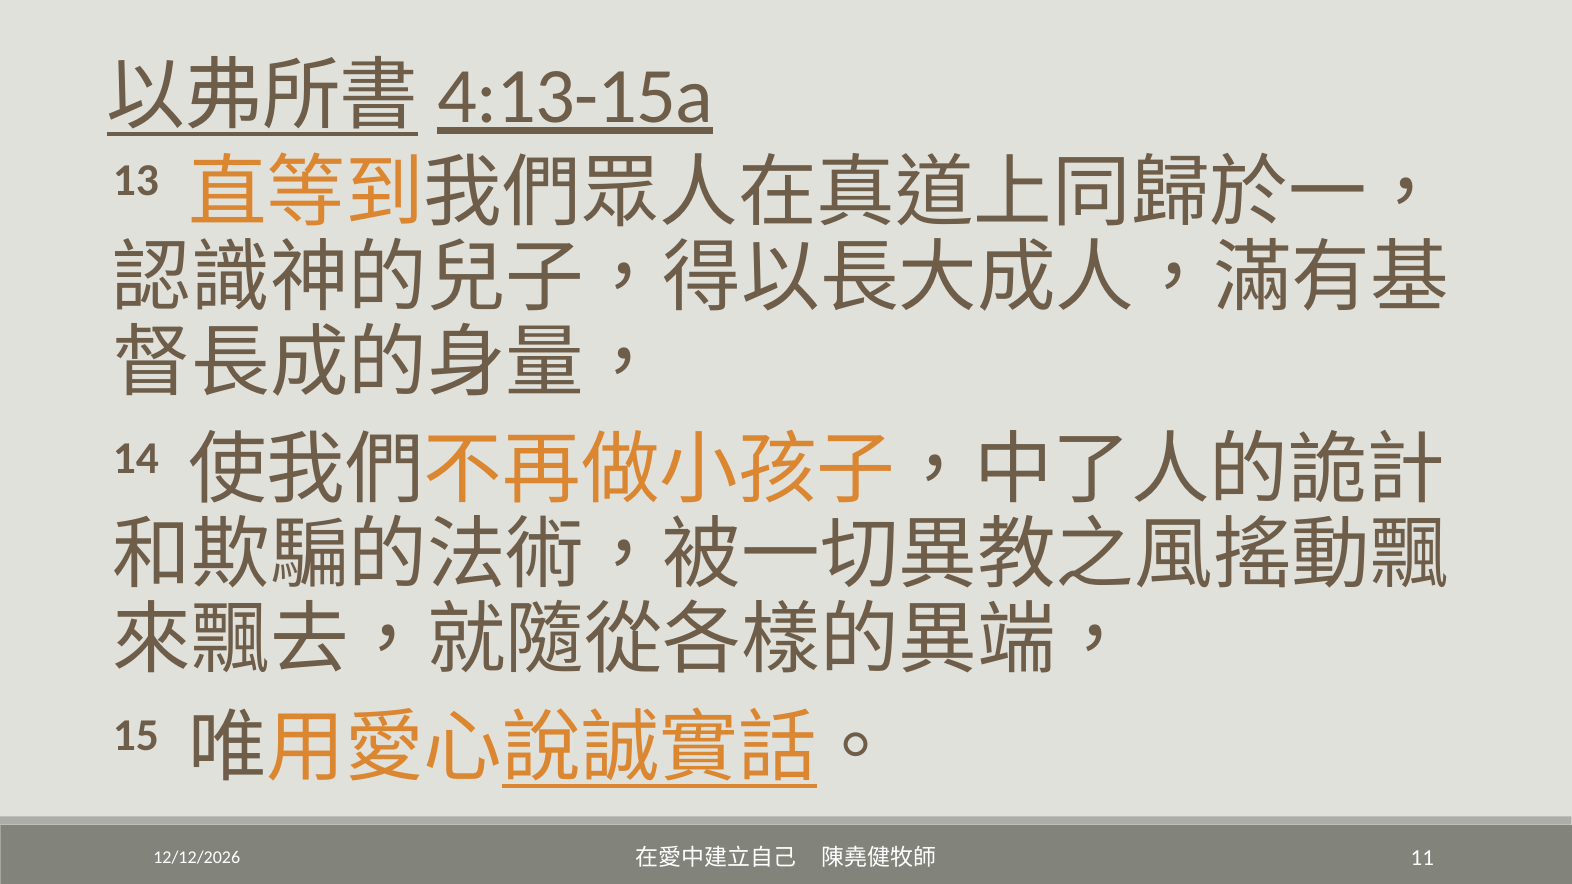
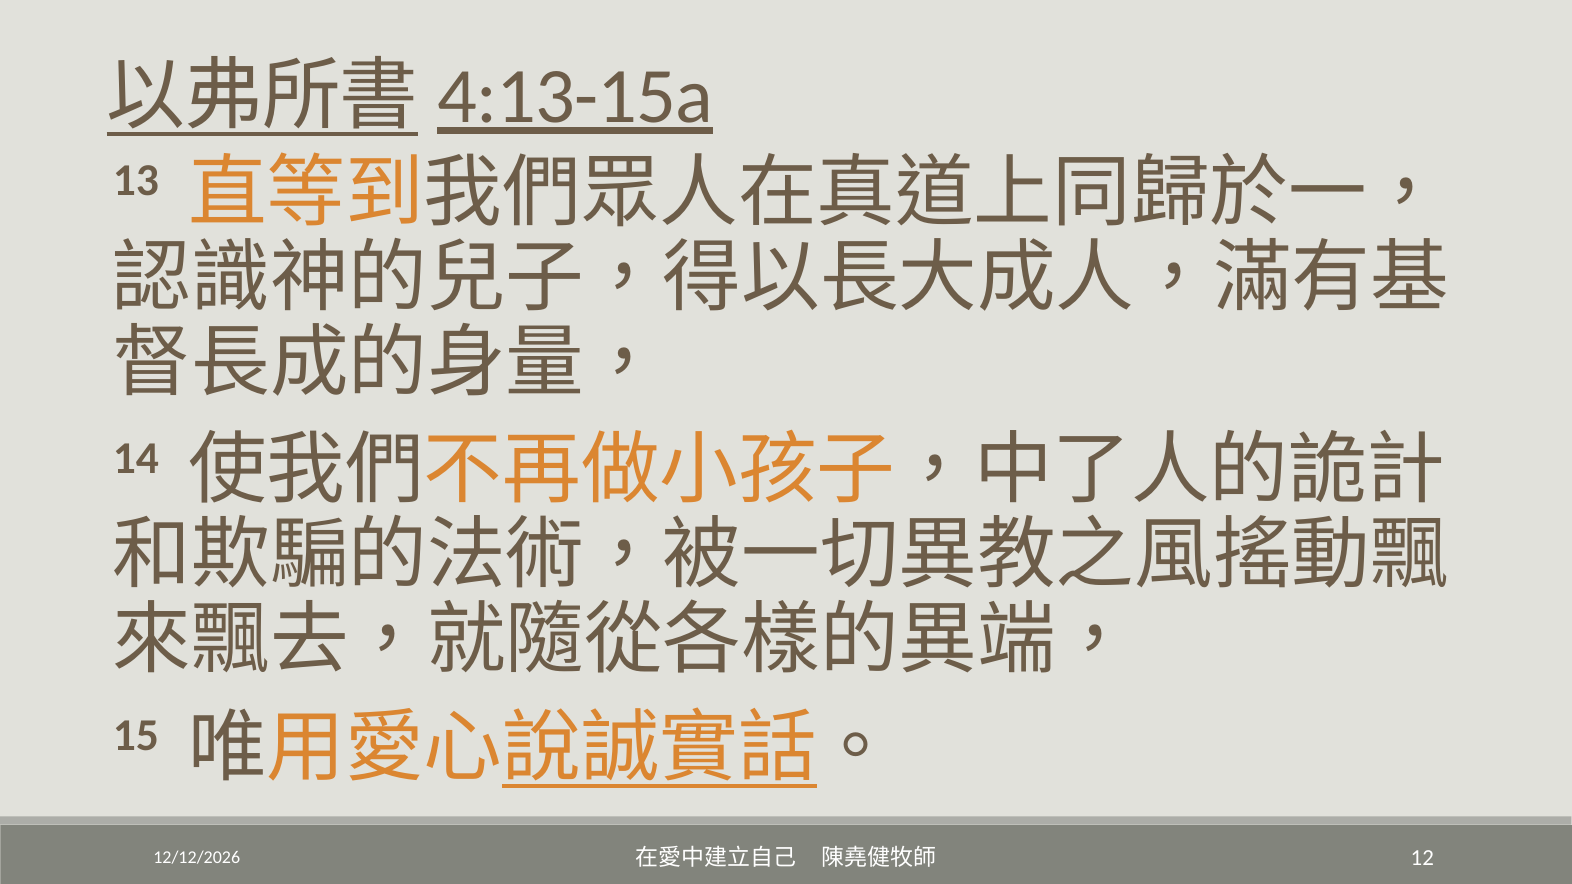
11: 11 -> 12 (1422, 858)
